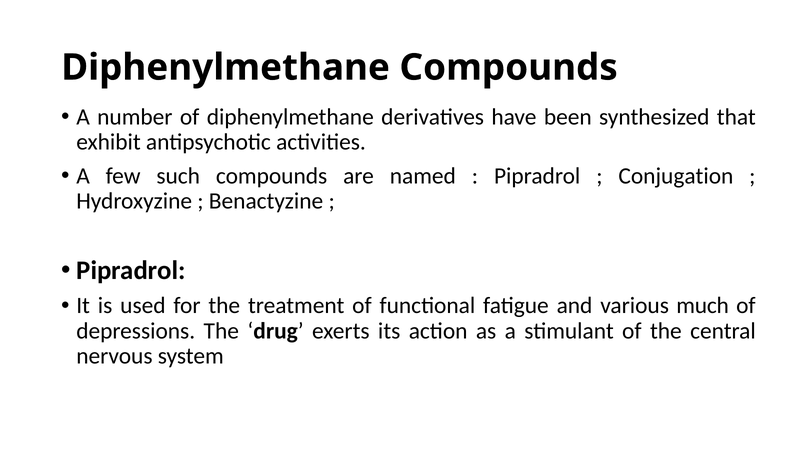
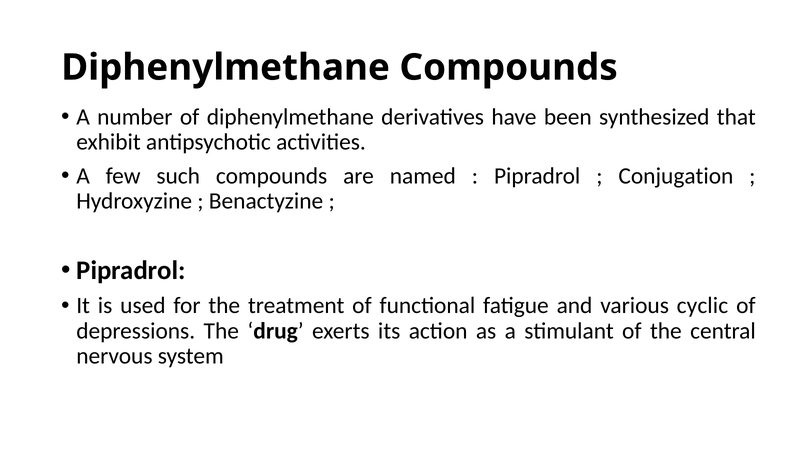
much: much -> cyclic (702, 305)
